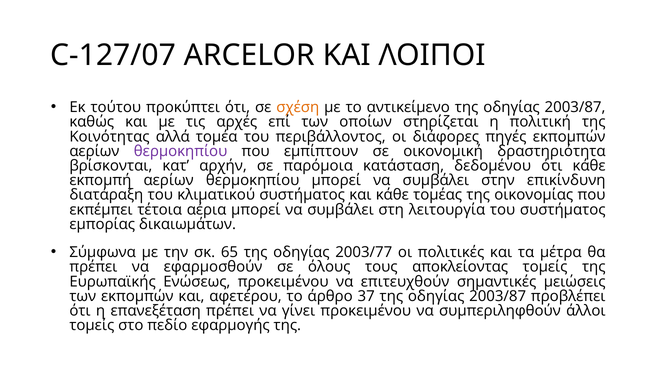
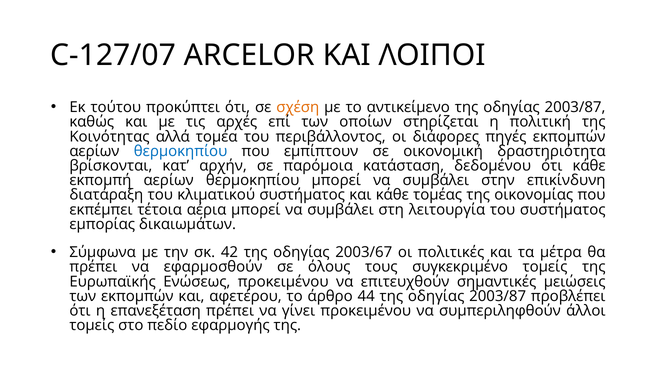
θερμοκηπίου colour: purple -> blue (181, 151)
65: 65 -> 42 (229, 252)
2003/77: 2003/77 -> 2003/67 (364, 252)
αποκλείοντας: αποκλείοντας -> συγκεκριμένο (460, 267)
37: 37 -> 44 (366, 296)
